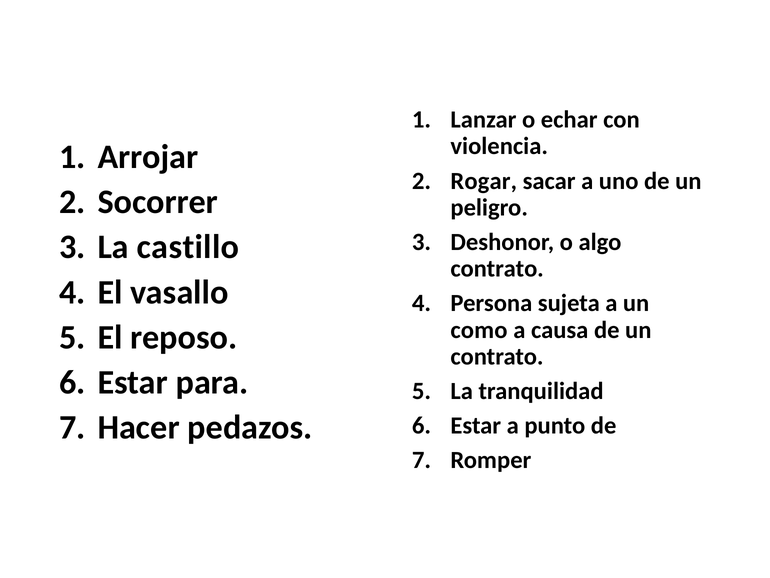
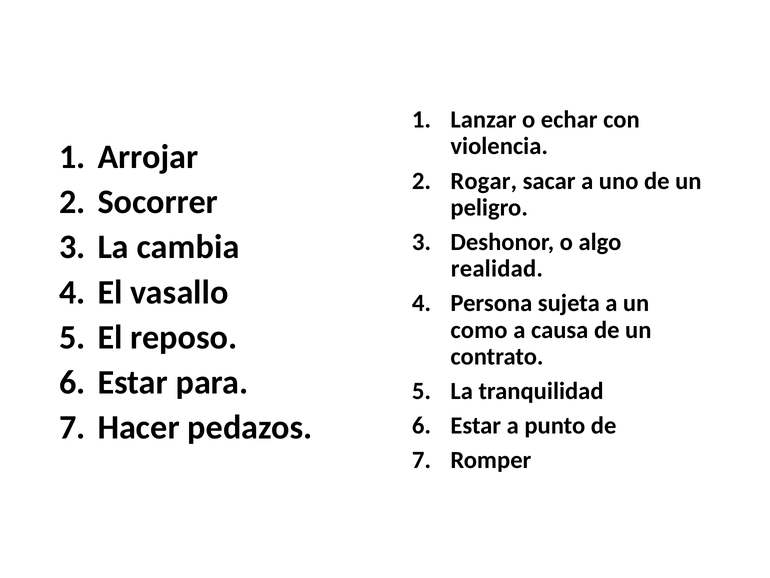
castillo: castillo -> cambia (188, 247)
contrato: contrato -> realidad (497, 269)
